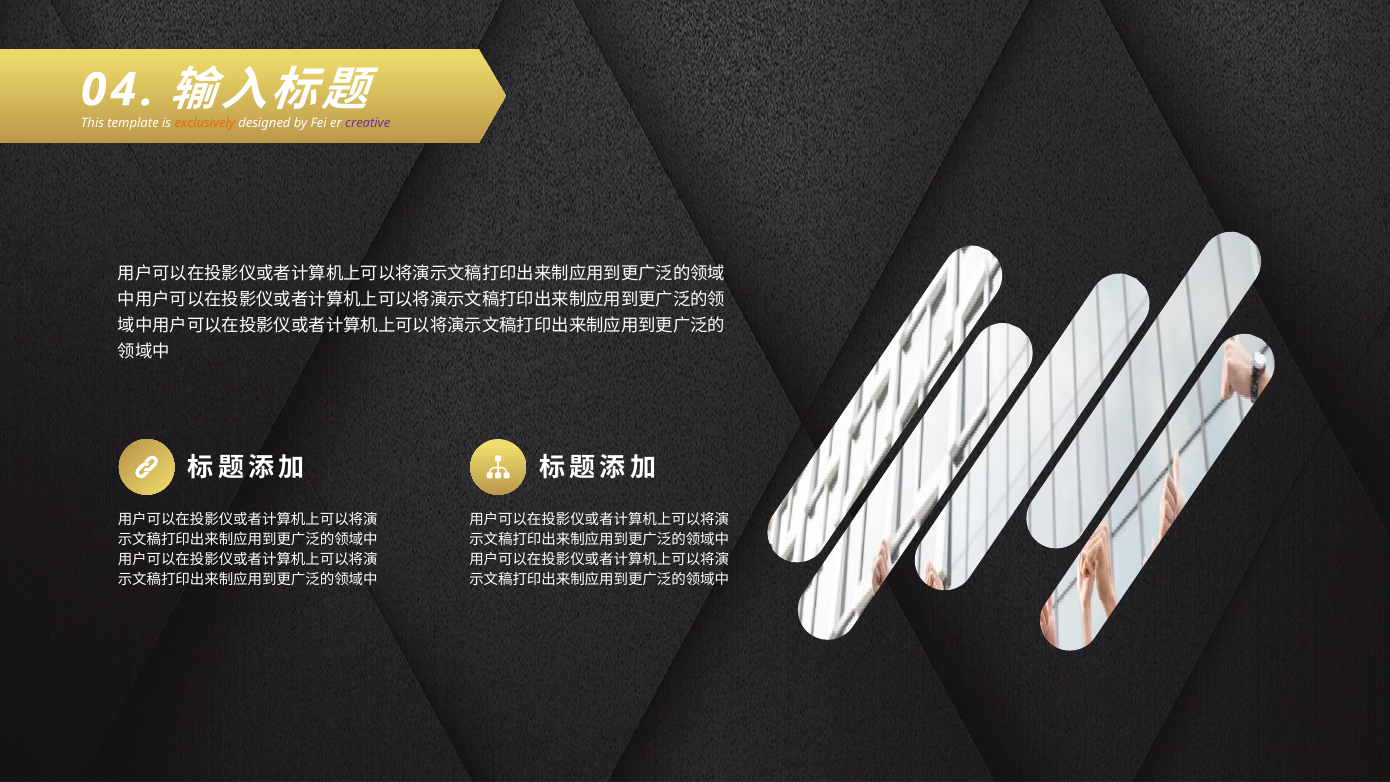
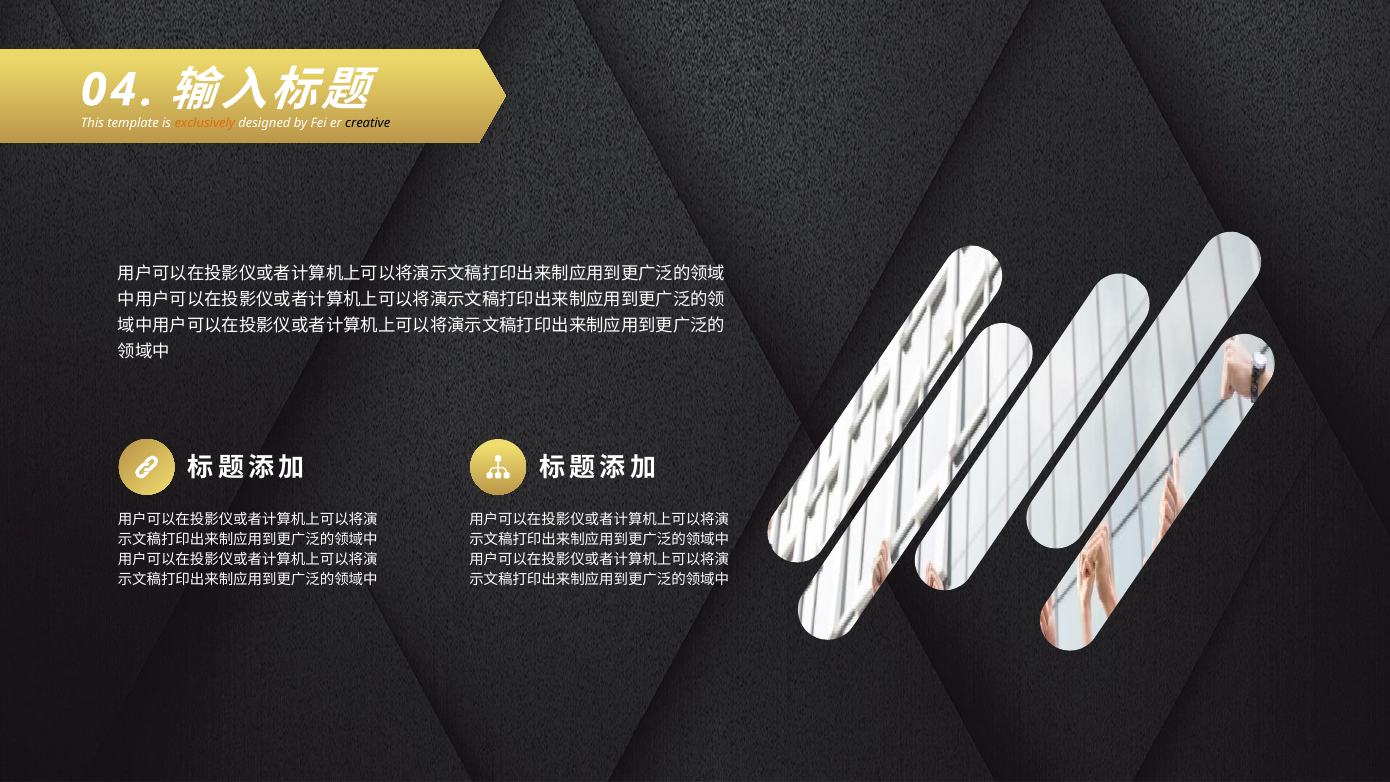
creative colour: purple -> black (368, 123)
